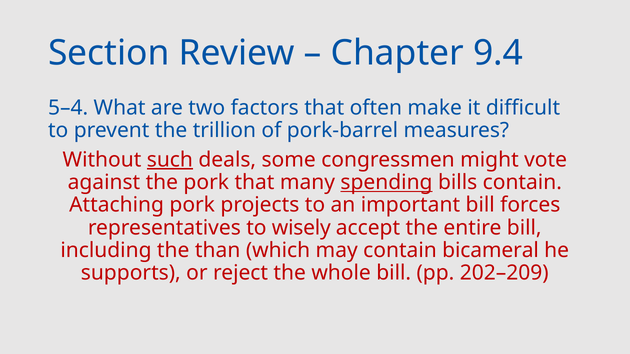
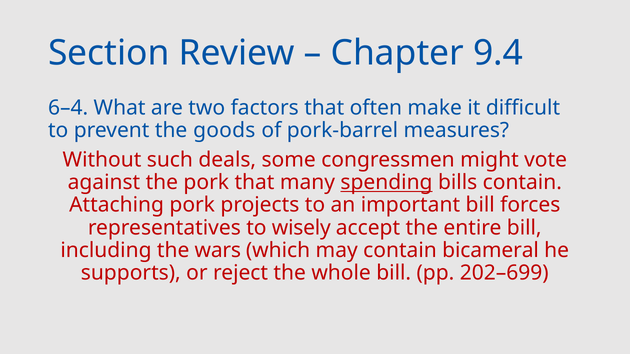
5–4: 5–4 -> 6–4 (68, 108)
trillion: trillion -> goods (224, 131)
such underline: present -> none (170, 160)
than: than -> wars (218, 251)
202–209: 202–209 -> 202–699 (504, 273)
